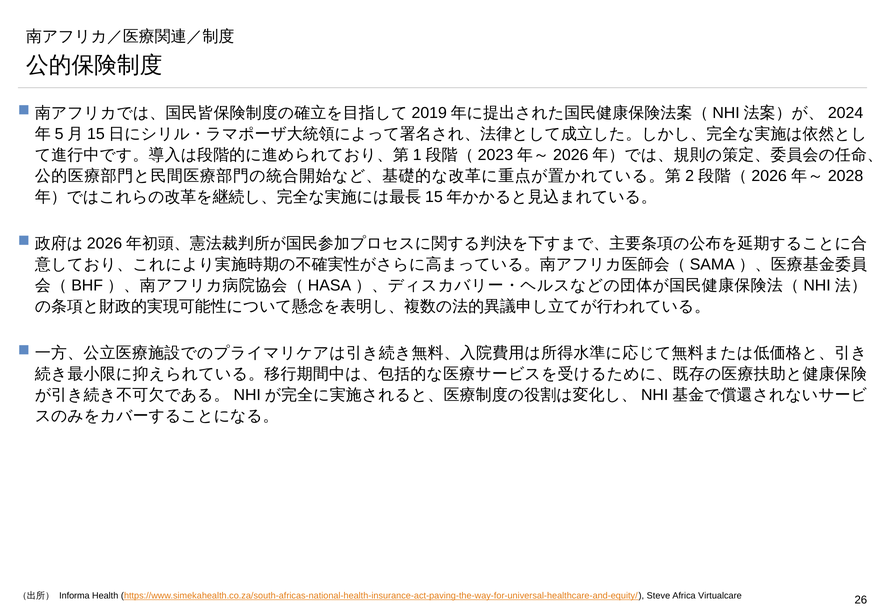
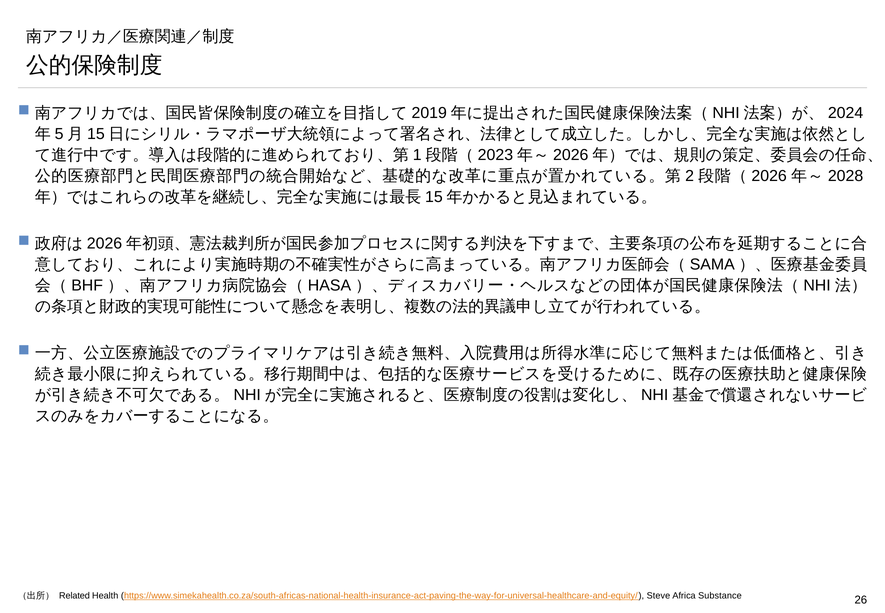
Informa: Informa -> Related (74, 595)
Virtualcare: Virtualcare -> Substance (720, 595)
